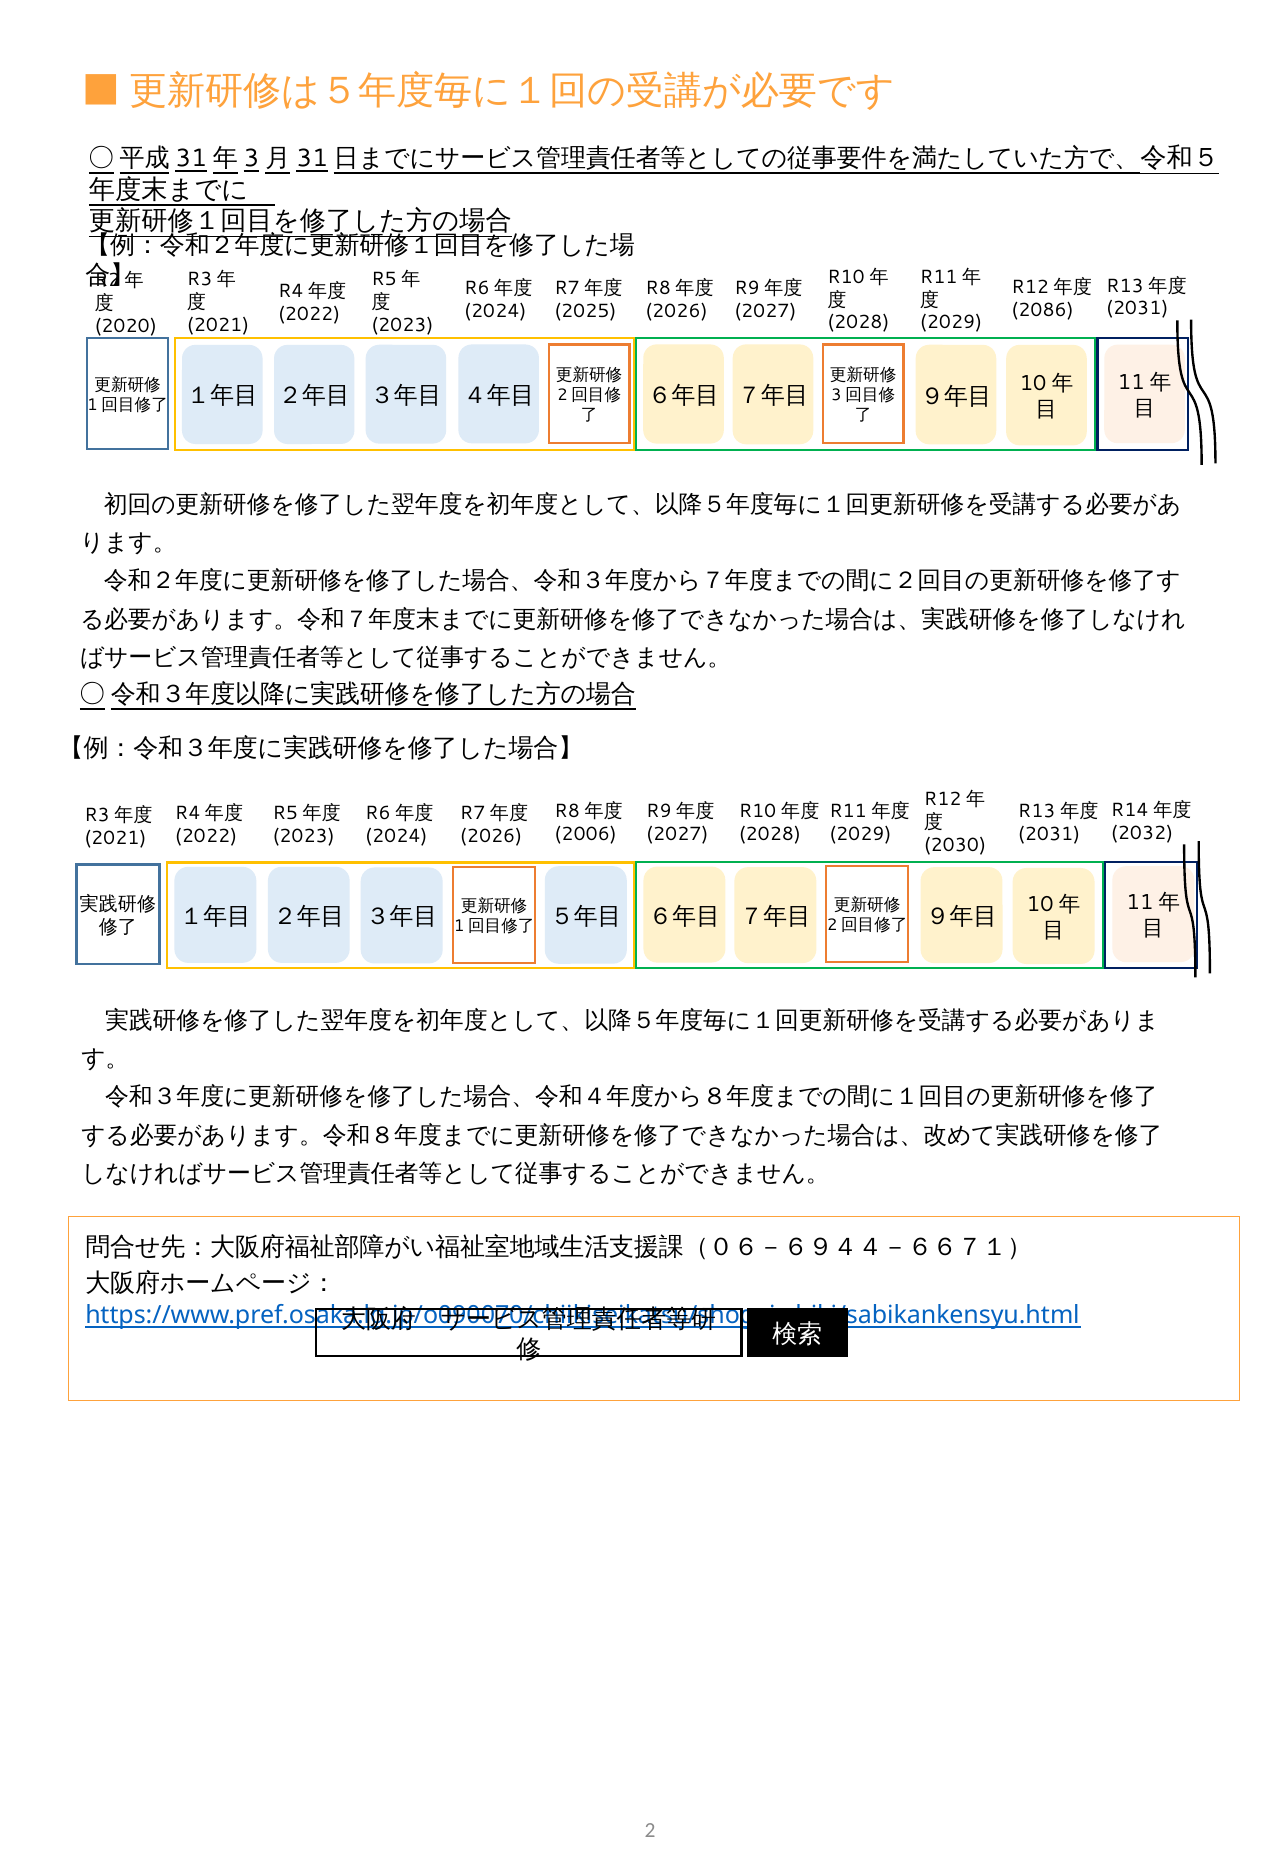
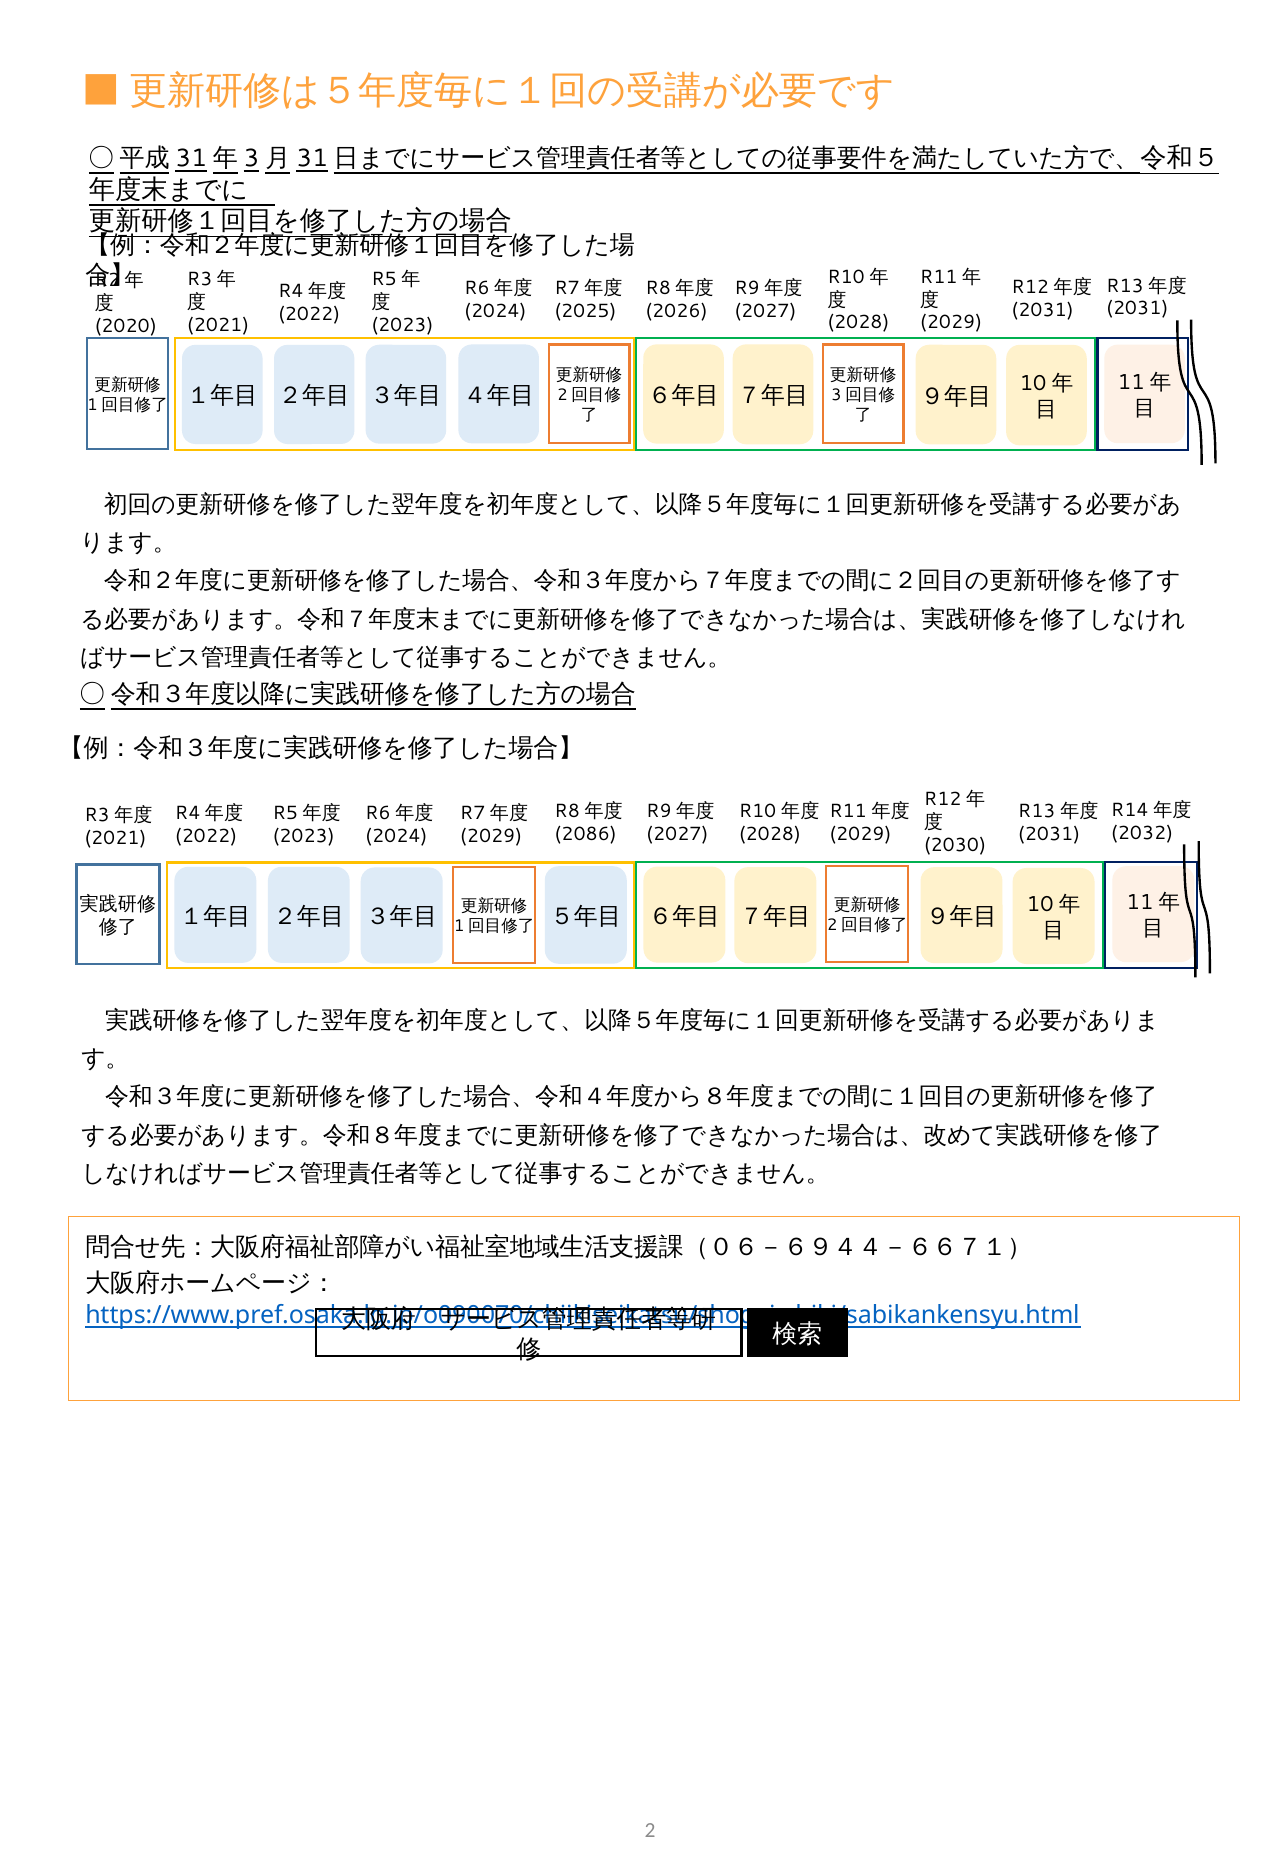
2086: 2086 -> 2031 (1043, 310)
2006: 2006 -> 2086 (586, 834)
2026: 2026 -> 2029 (491, 837)
